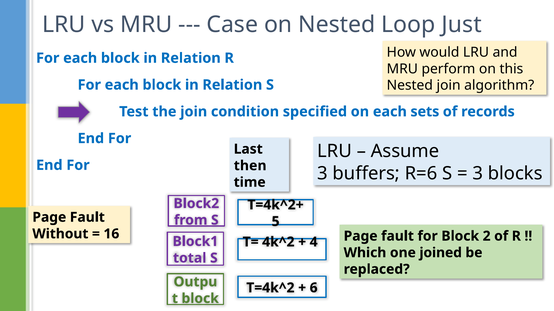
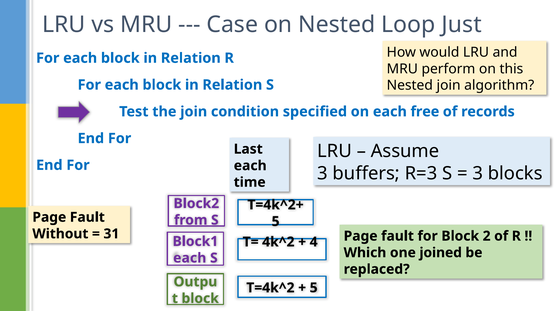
sets: sets -> free (425, 112)
then: then -> each (250, 166)
R=6: R=6 -> R=3 (421, 174)
16: 16 -> 31 (111, 234)
total: total -> each (190, 258)
6: 6 -> 5 (314, 288)
